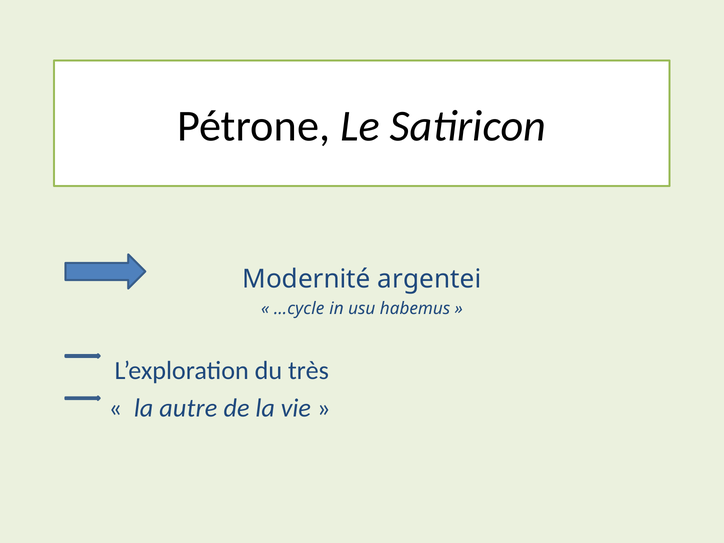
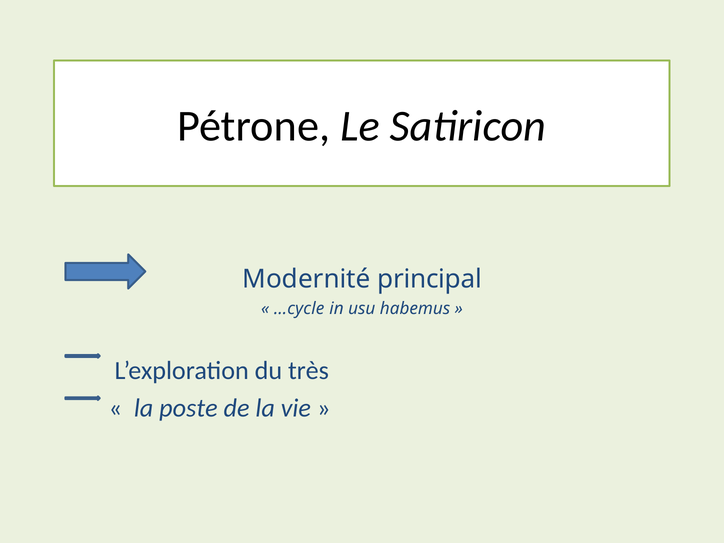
argentei: argentei -> principal (430, 279)
autre: autre -> poste (188, 408)
